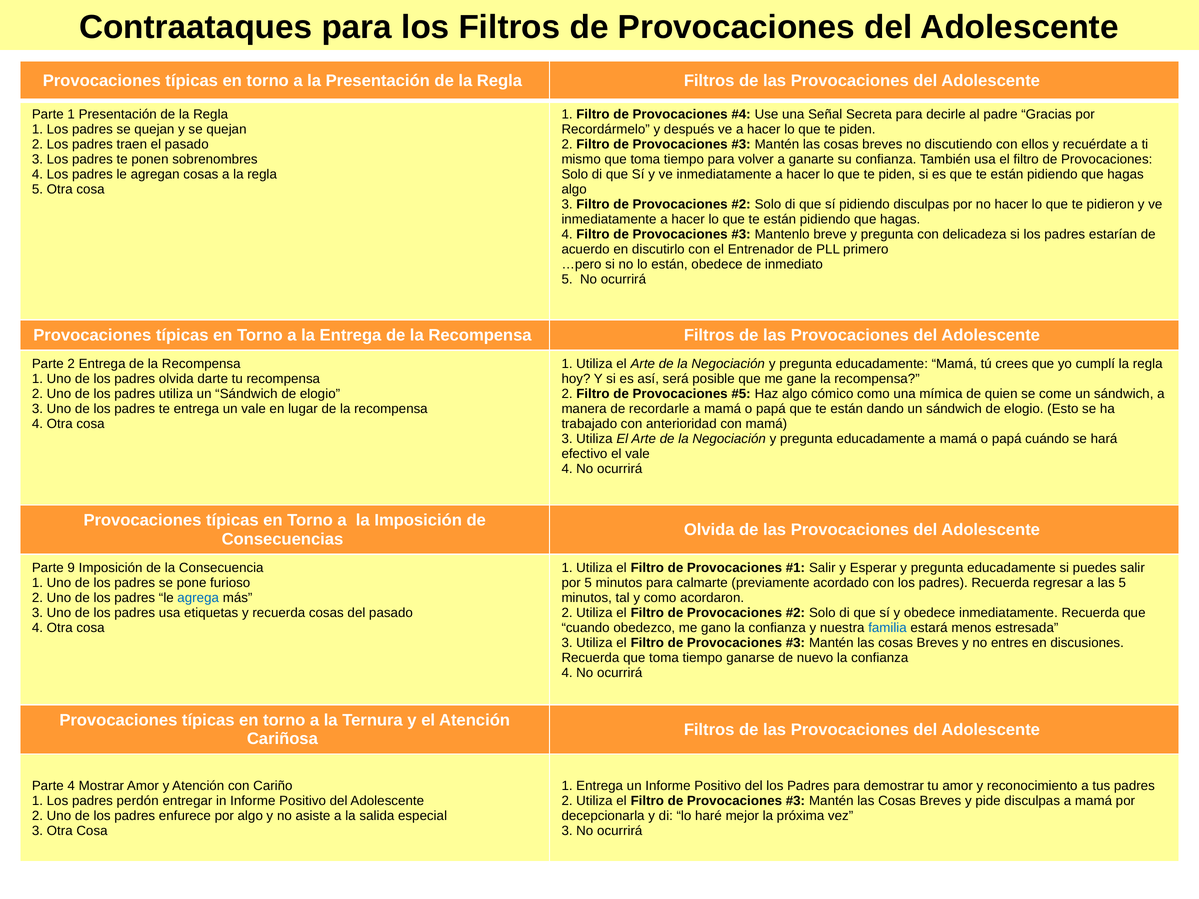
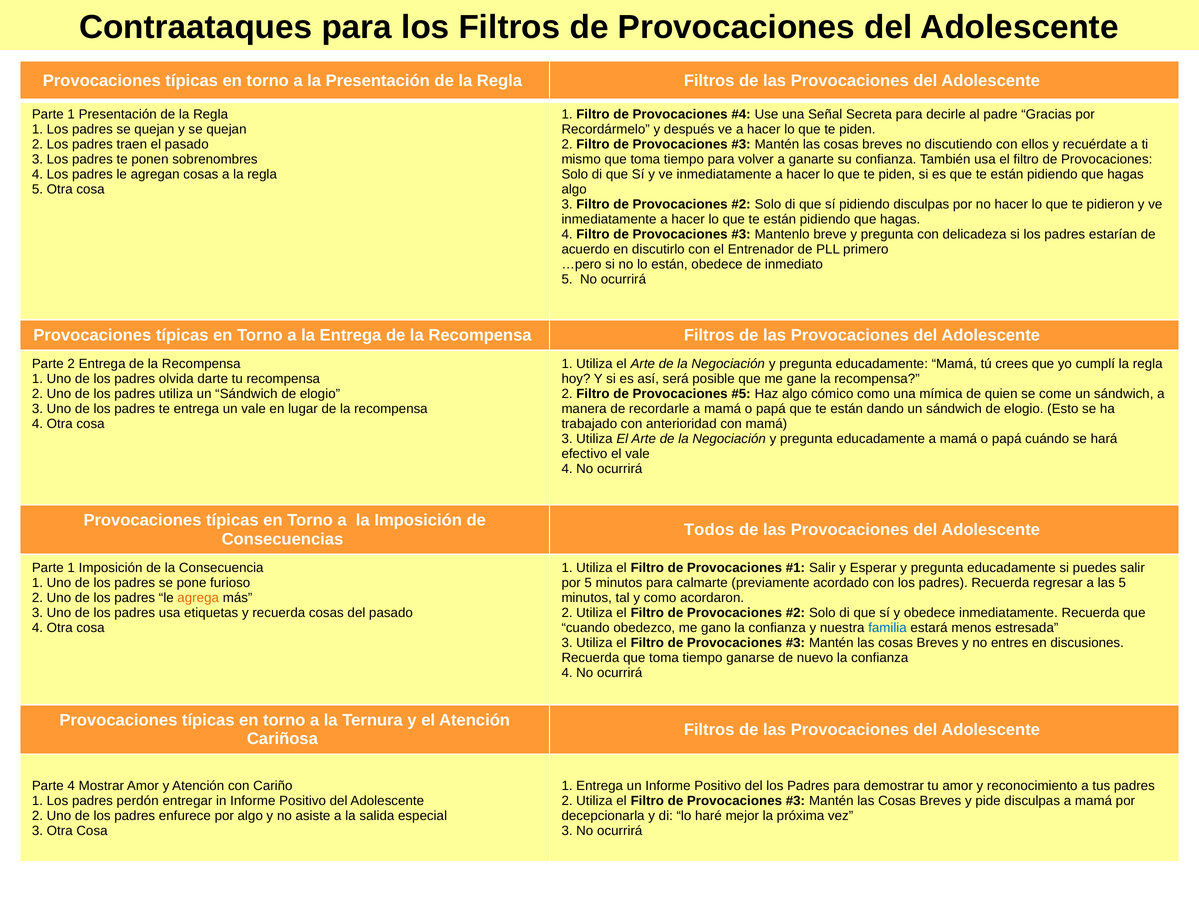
Olvida: Olvida -> Todos (709, 530)
9: 9 -> 1 (71, 568)
agrega colour: blue -> orange (198, 598)
